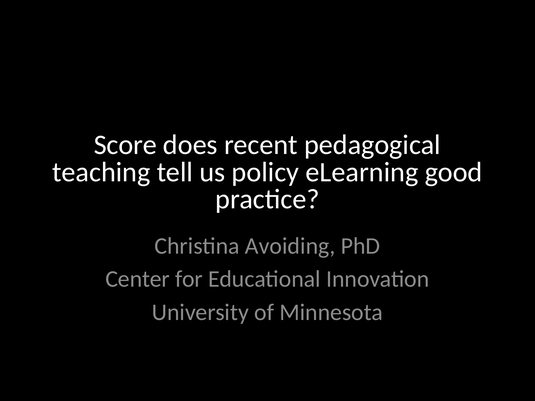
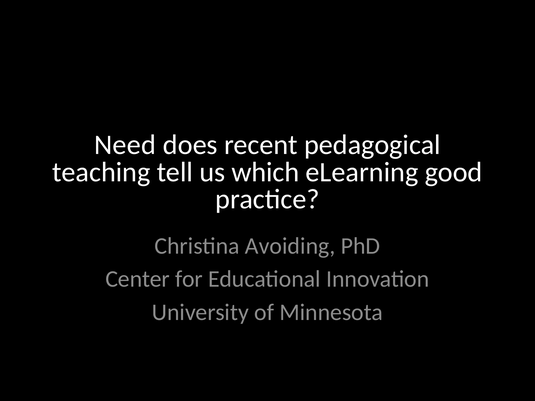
Score: Score -> Need (125, 145)
policy: policy -> which (265, 172)
